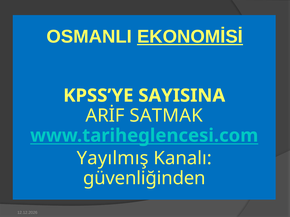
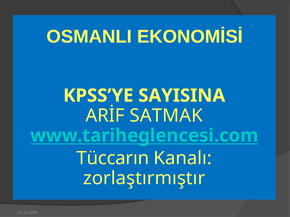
EKONOMİSİ underline: present -> none (190, 37)
Yayılmış: Yayılmış -> Tüccarın (113, 159)
güvenliğinden: güvenliğinden -> zorlaştırmıştır (144, 179)
